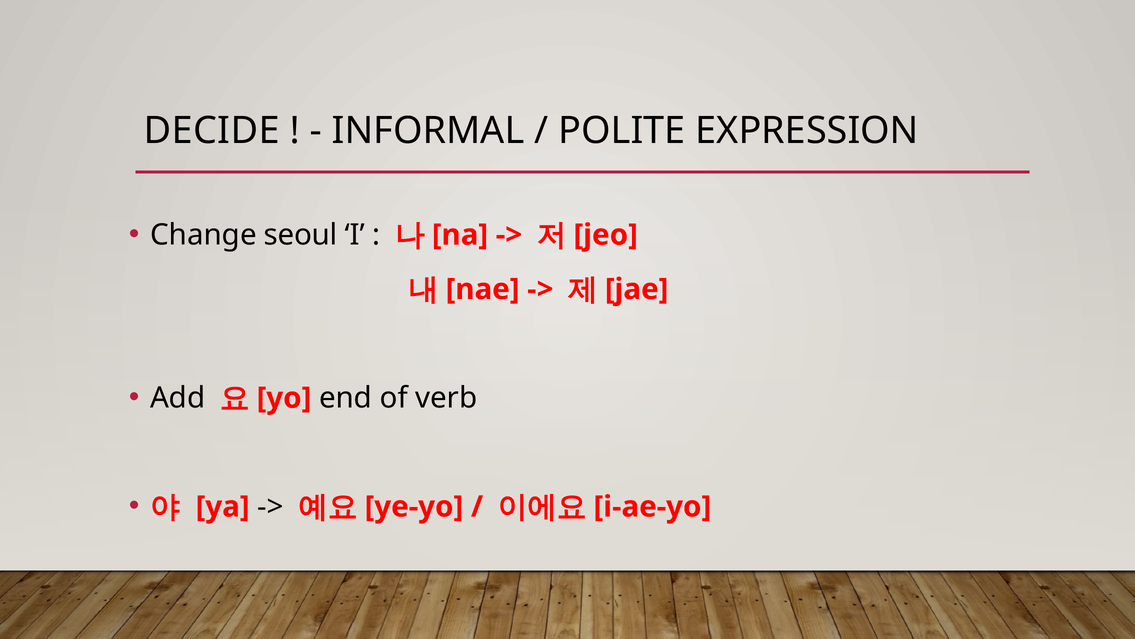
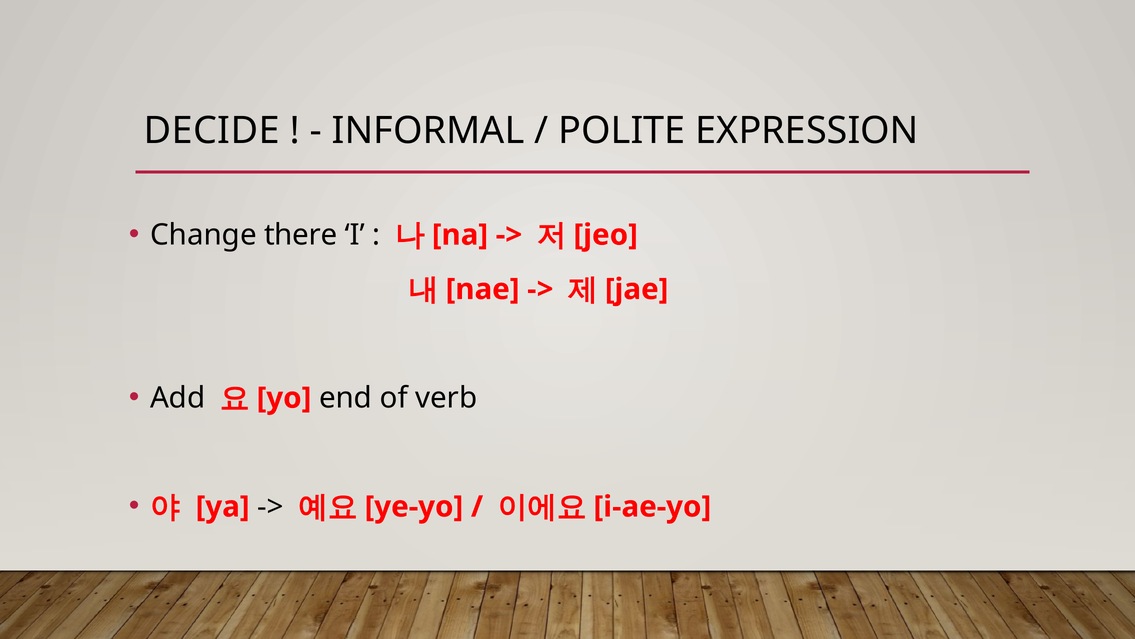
seoul: seoul -> there (301, 235)
